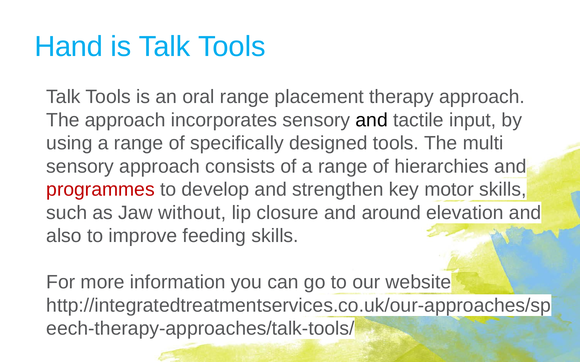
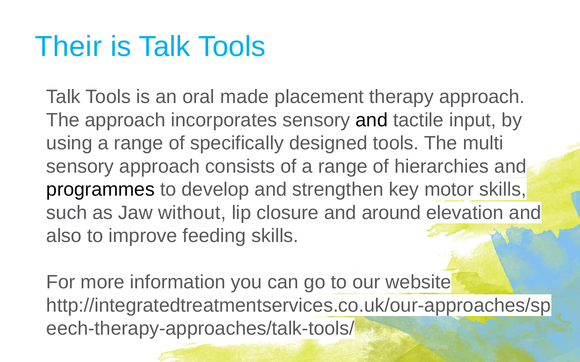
Hand: Hand -> Their (68, 47)
oral range: range -> made (245, 97)
programmes colour: red -> black (101, 190)
